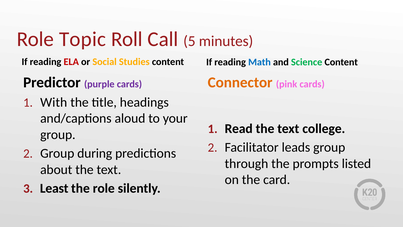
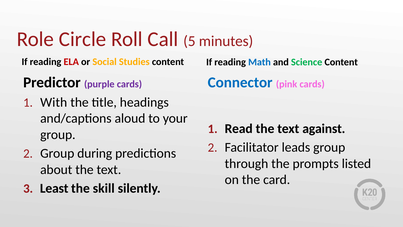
Topic: Topic -> Circle (83, 39)
Connector colour: orange -> blue (240, 83)
college: college -> against (324, 128)
the role: role -> skill (104, 188)
